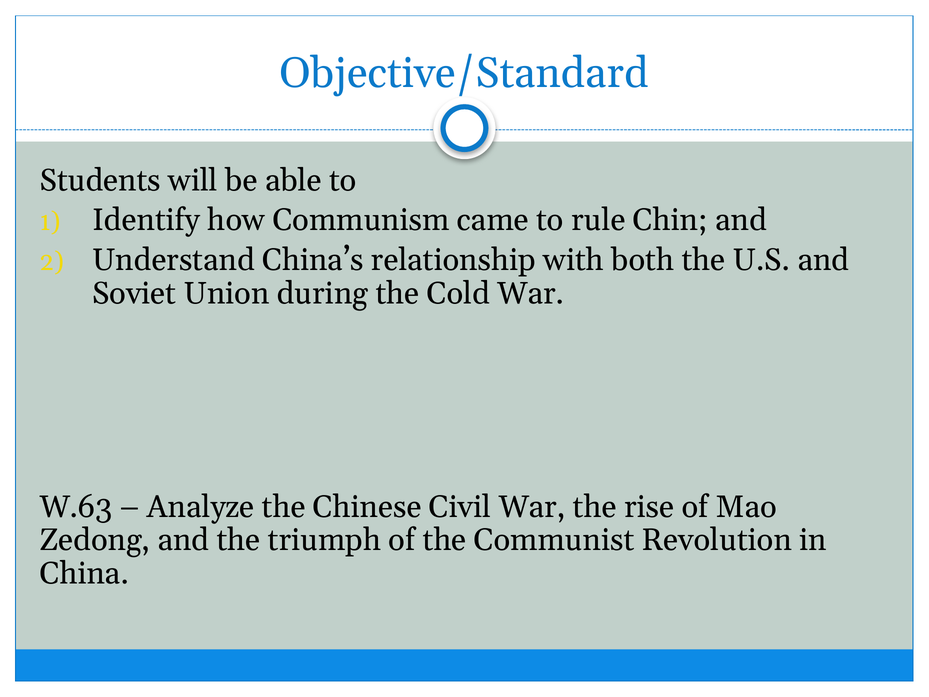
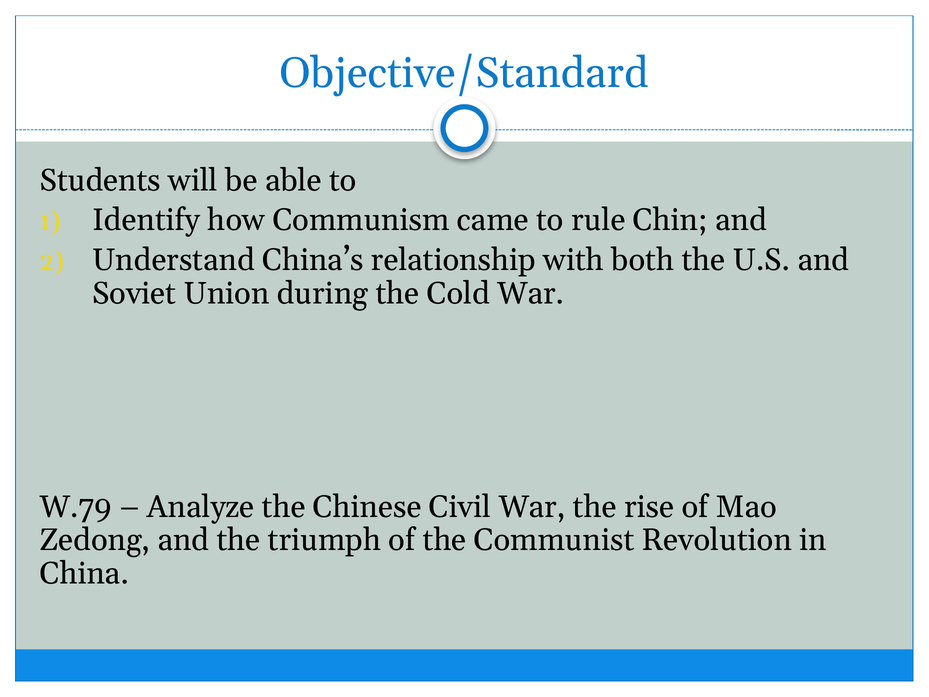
W.63: W.63 -> W.79 (76, 507)
